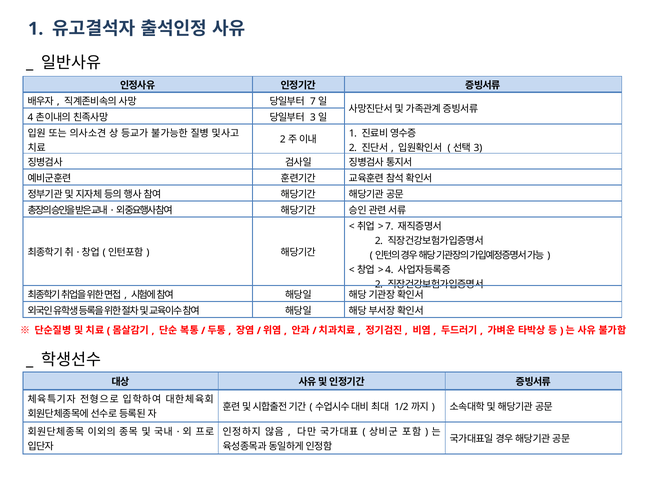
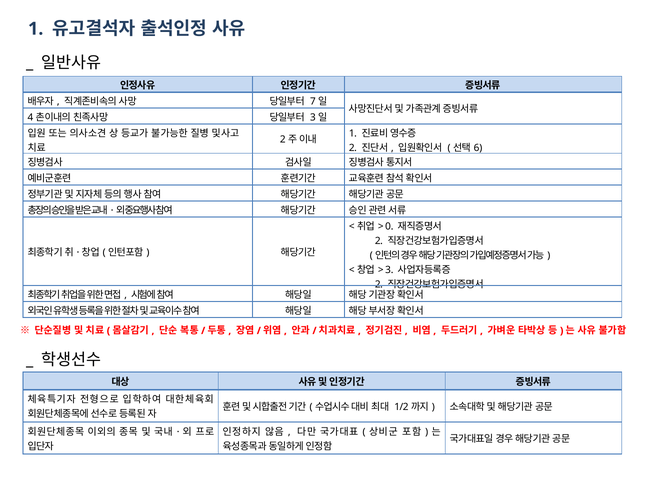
3: 3 -> 6 (478, 148)
7: 7 -> 0 (389, 226)
4: 4 -> 3 (389, 270)
